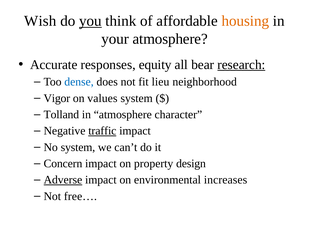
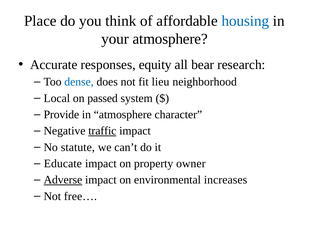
Wish: Wish -> Place (40, 21)
you underline: present -> none (90, 21)
housing colour: orange -> blue (245, 21)
research underline: present -> none (241, 65)
Vigor: Vigor -> Local (57, 98)
values: values -> passed (103, 98)
Tolland: Tolland -> Provide (61, 114)
No system: system -> statute (78, 147)
Concern: Concern -> Educate (63, 163)
design: design -> owner (191, 163)
